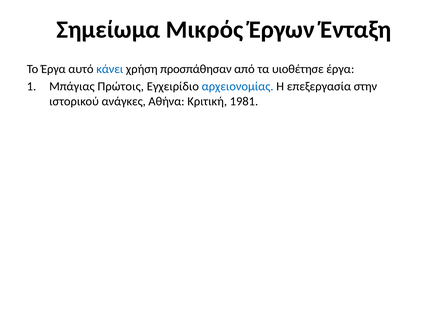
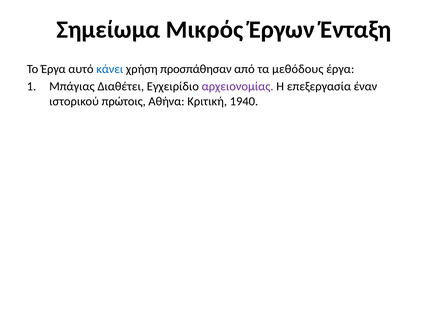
υιοθέτησε: υιοθέτησε -> μεθόδους (298, 69)
Πρώτοις: Πρώτοις -> Διαθέτει (121, 86)
αρχειονομίας colour: blue -> purple (238, 86)
στην: στην -> έναν (365, 86)
ανάγκες: ανάγκες -> πρώτοις (124, 101)
1981: 1981 -> 1940 (244, 101)
